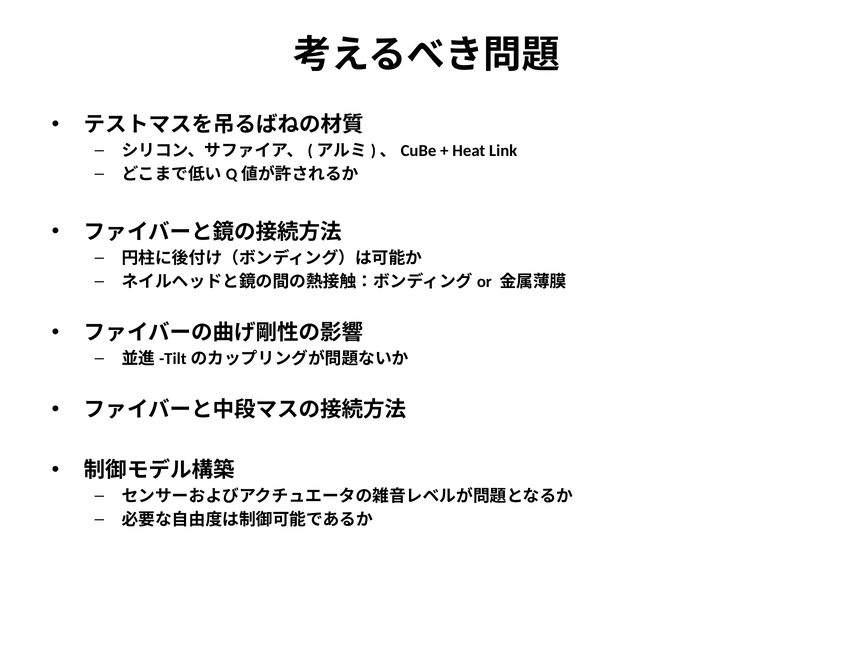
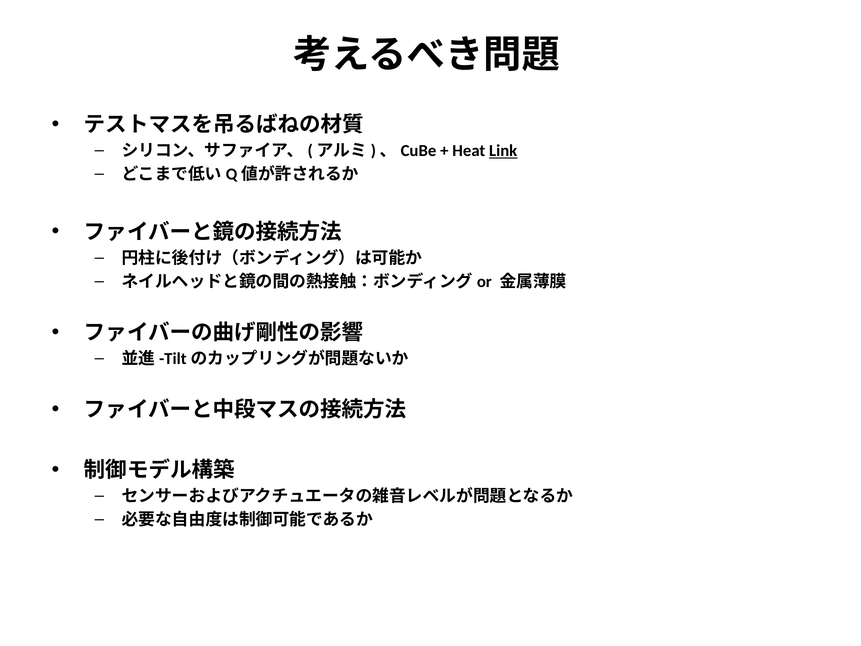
Link underline: none -> present (503, 151)
